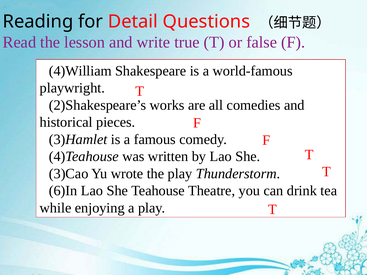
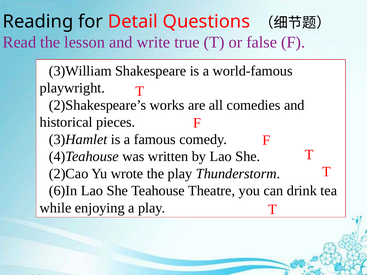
4)William: 4)William -> 3)William (80, 71)
3)Cao: 3)Cao -> 2)Cao (69, 174)
